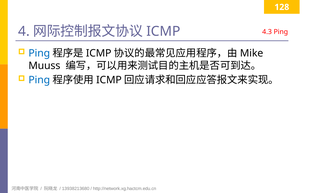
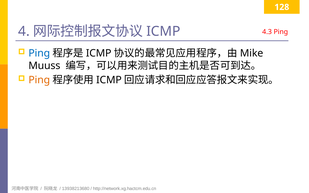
Ping colour: blue -> orange (39, 80)
